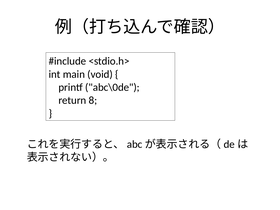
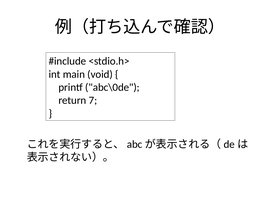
8: 8 -> 7 (93, 100)
